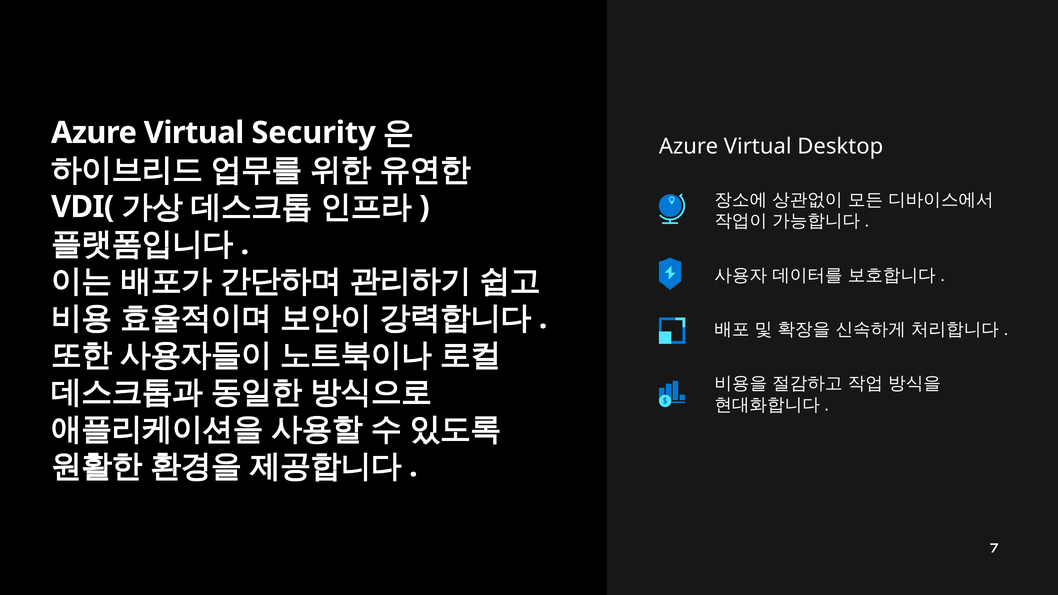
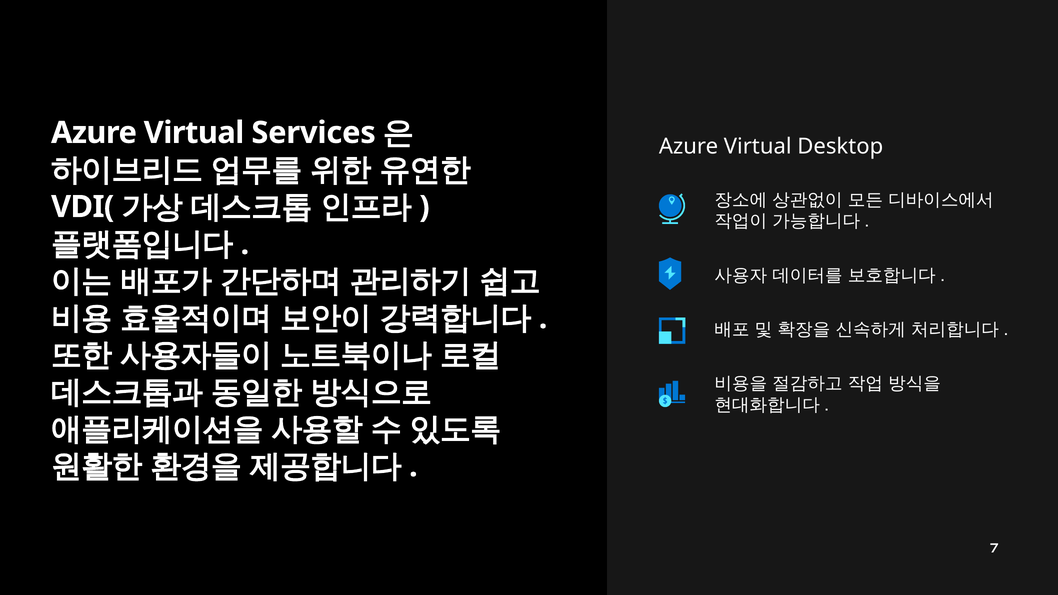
Security: Security -> Services (314, 133)
